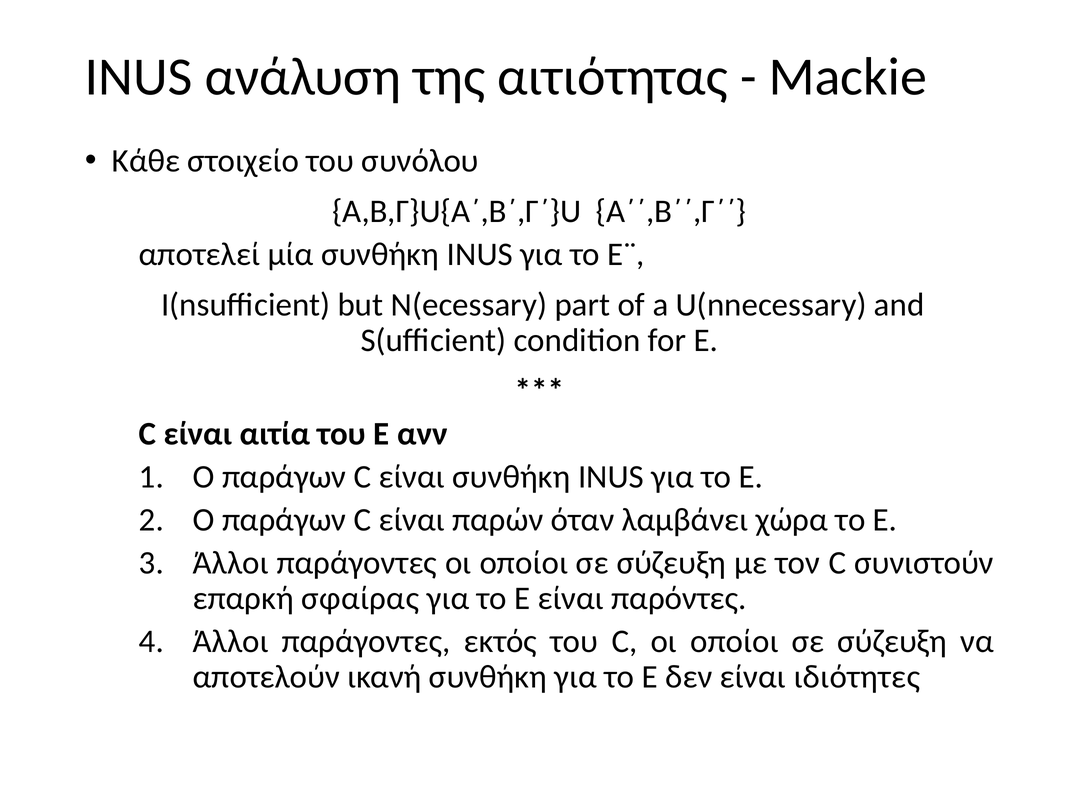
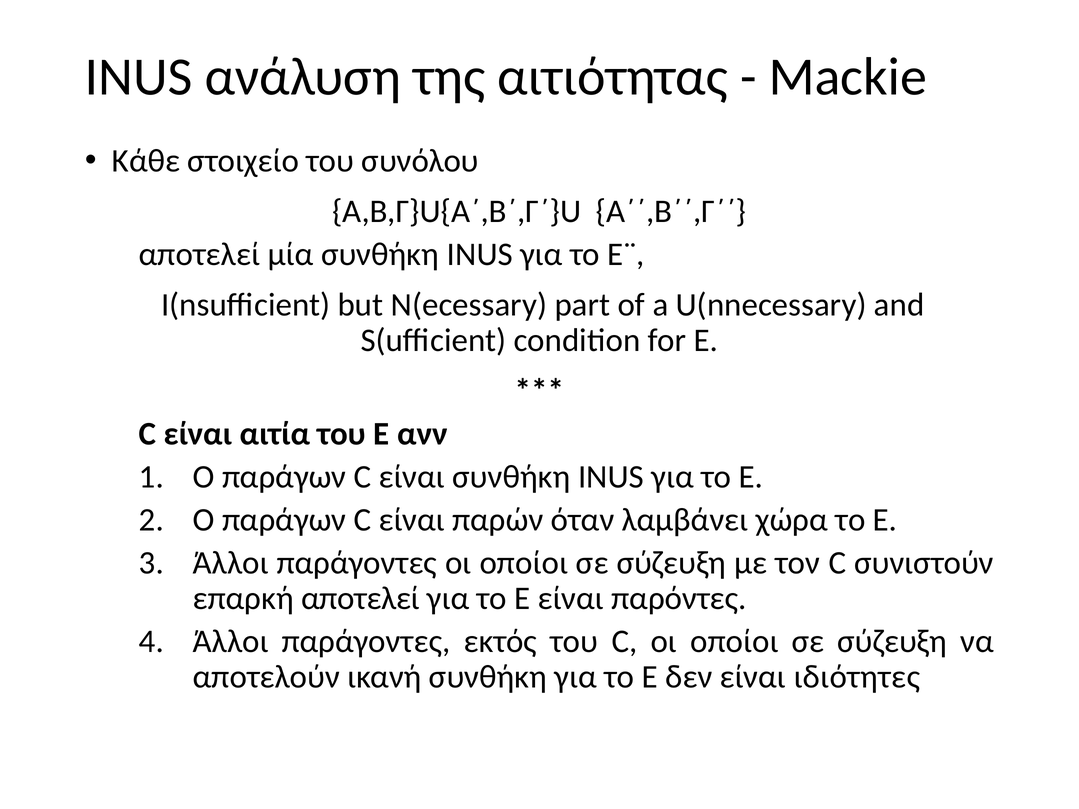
επαρκή σφαίρας: σφαίρας -> αποτελεί (361, 599)
